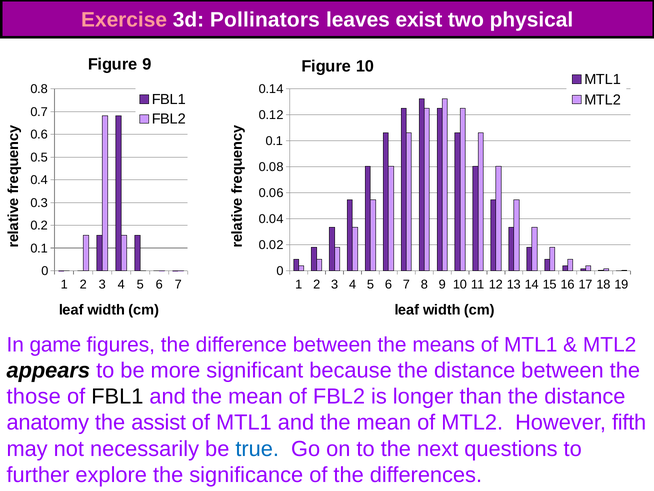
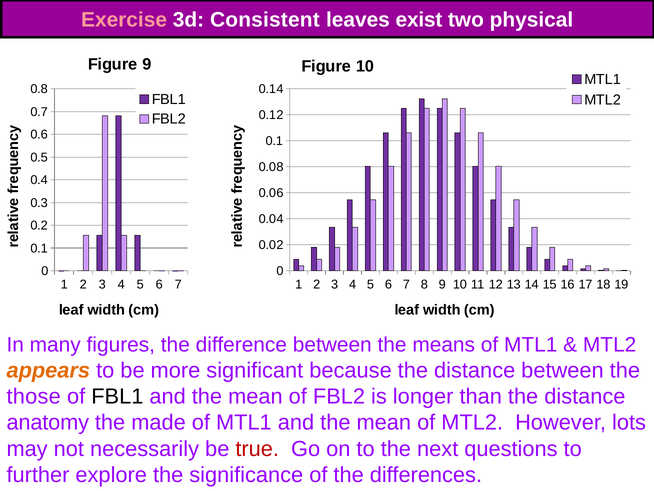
Pollinators: Pollinators -> Consistent (265, 20)
game: game -> many (55, 344)
appears colour: black -> orange (48, 370)
assist: assist -> made (159, 422)
fifth: fifth -> lots (629, 422)
true colour: blue -> red (257, 448)
